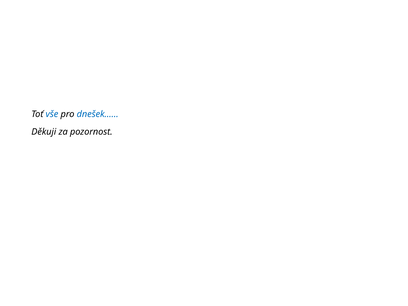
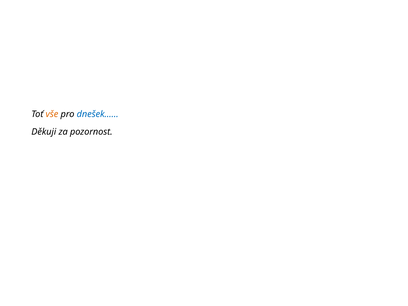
vše colour: blue -> orange (52, 114)
